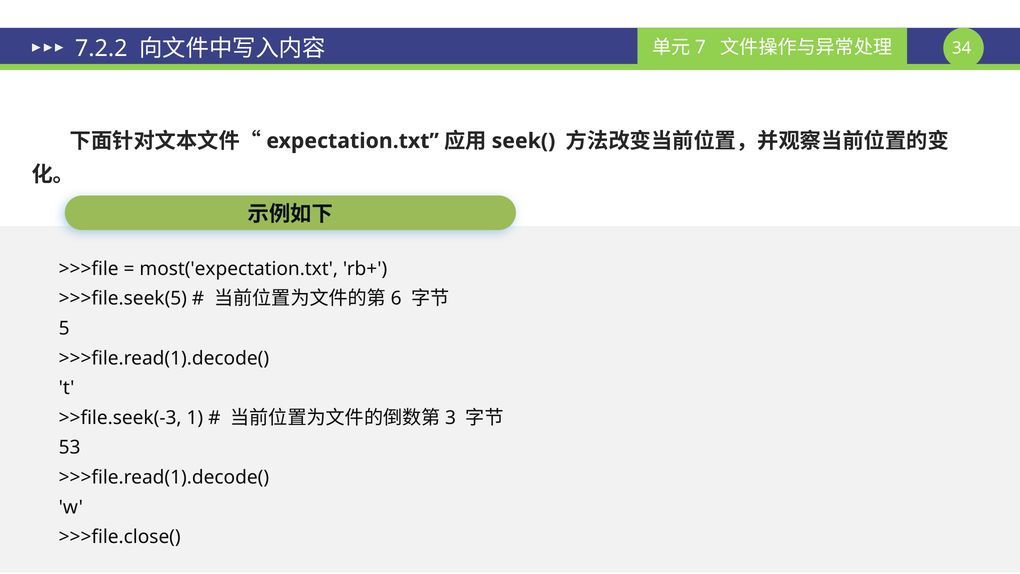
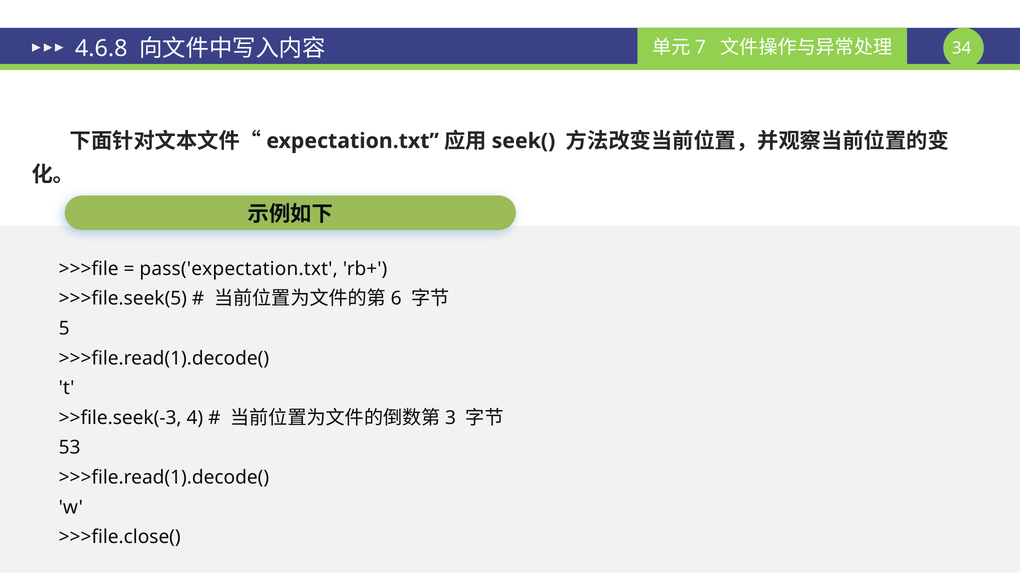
7.2.2: 7.2.2 -> 4.6.8 (101, 49)
most('expectation.txt: most('expectation.txt -> pass('expectation.txt (239, 269)
1: 1 -> 4 (195, 418)
